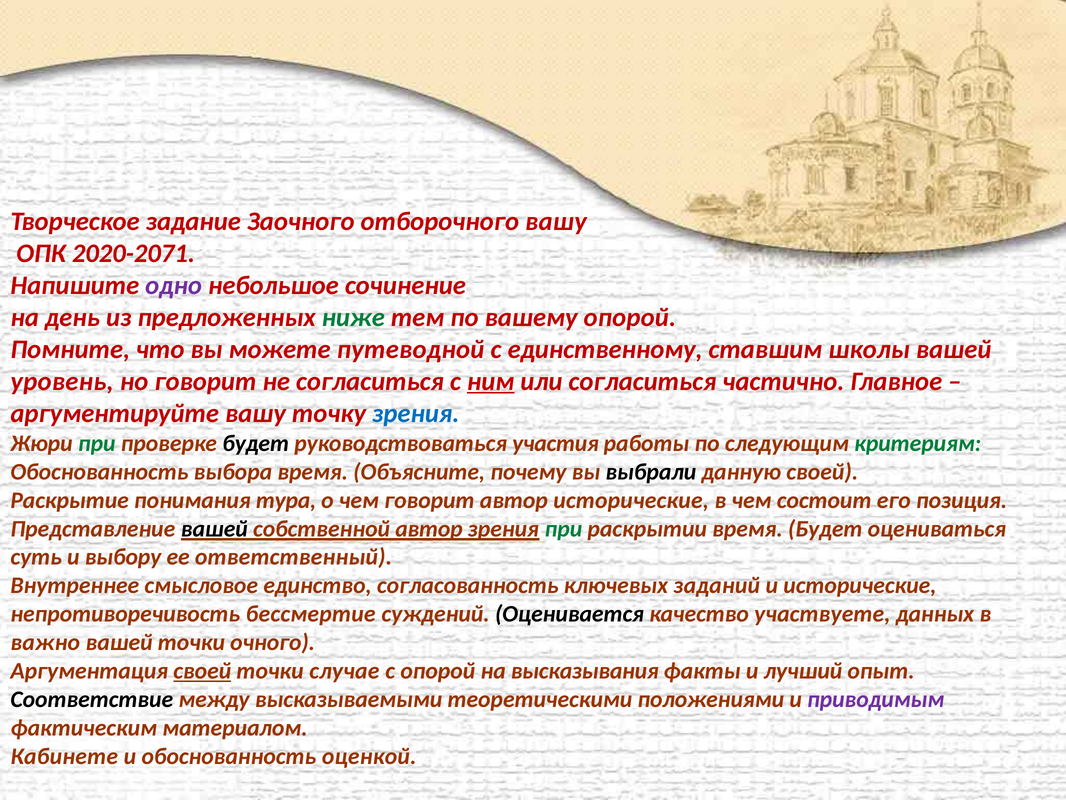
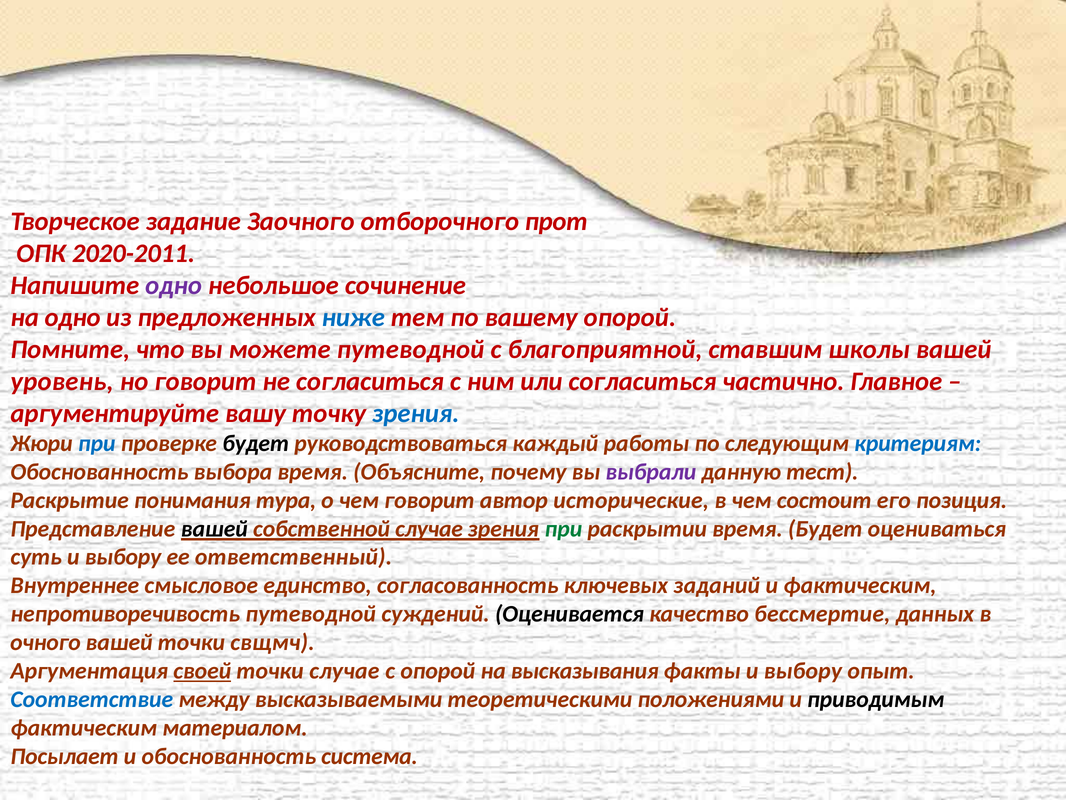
отборочного вашу: вашу -> прот (556, 221)
2020-2071: 2020-2071 -> 2020-2011 (133, 253)
на день: день -> одно (73, 317)
ниже colour: green -> blue (353, 317)
единственному: единственному -> благоприятной (605, 349)
ним underline: present -> none (491, 381)
при colour: green -> blue (97, 443)
участия: участия -> каждый (555, 443)
критериям colour: green -> blue (918, 443)
выбрали colour: black -> purple (651, 472)
данную своей: своей -> тест (822, 472)
собственной автор: автор -> случае (429, 528)
и исторические: исторические -> фактическим (860, 585)
непротиворечивость бессмертие: бессмертие -> путеводной (311, 614)
участвуете: участвуете -> бессмертие (822, 614)
важно: важно -> очного (45, 642)
очного: очного -> свщмч (272, 642)
факты и лучший: лучший -> выбору (803, 670)
Соответствие colour: black -> blue (92, 699)
приводимым colour: purple -> black (876, 699)
Кабинете: Кабинете -> Посылает (65, 756)
оценкой: оценкой -> система (369, 756)
